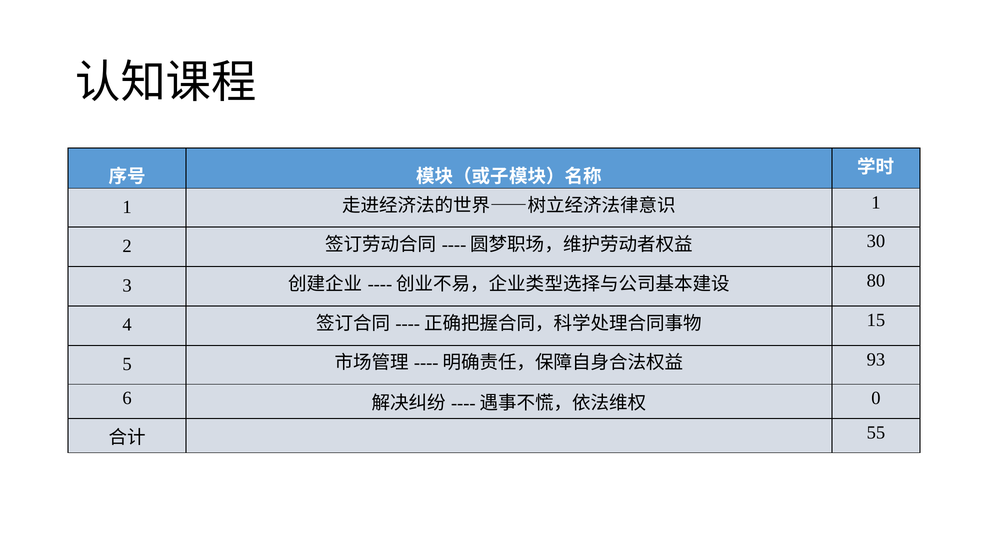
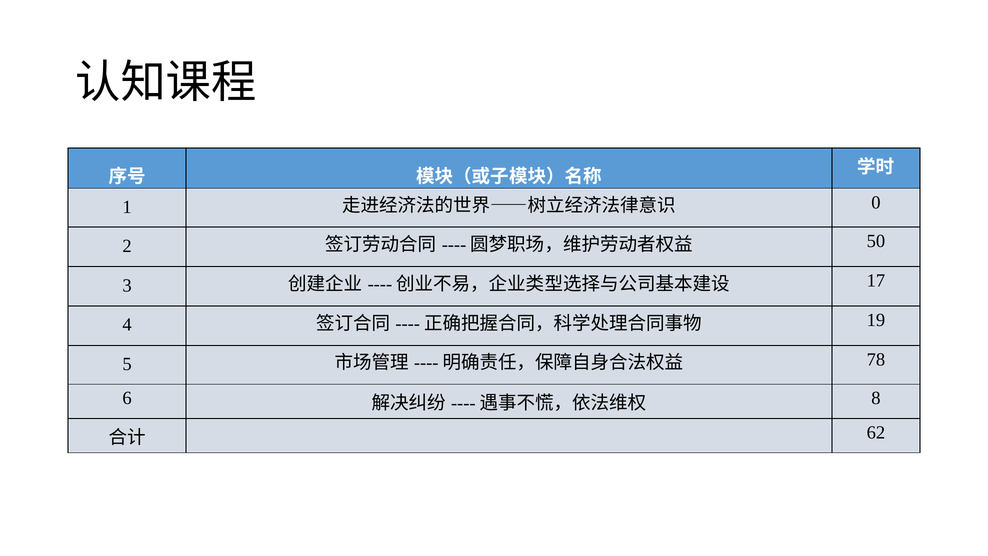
1: 1 -> 0 (876, 202)
30: 30 -> 50 (876, 241)
80: 80 -> 17 (876, 281)
15: 15 -> 19 (876, 320)
93: 93 -> 78 (876, 359)
0: 0 -> 8 (876, 398)
55: 55 -> 62 (876, 432)
